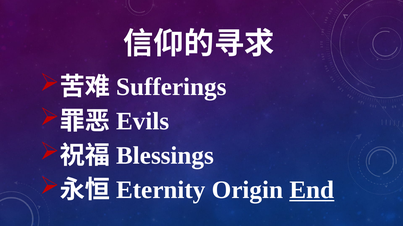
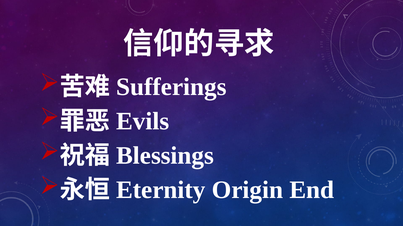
End underline: present -> none (312, 190)
